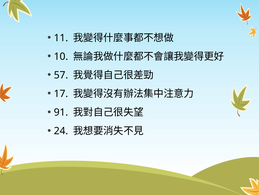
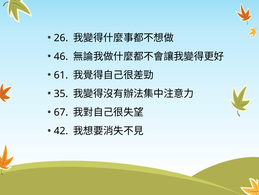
11: 11 -> 26 (61, 38)
10: 10 -> 46 (61, 56)
57: 57 -> 61 (61, 75)
17: 17 -> 35 (61, 93)
91: 91 -> 67 (61, 112)
24: 24 -> 42 (61, 131)
